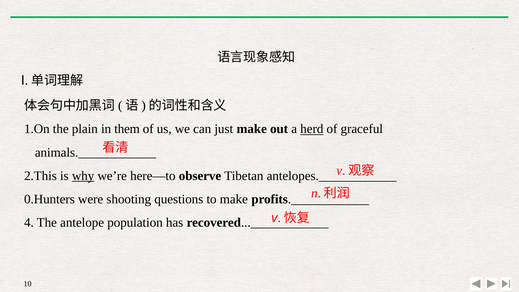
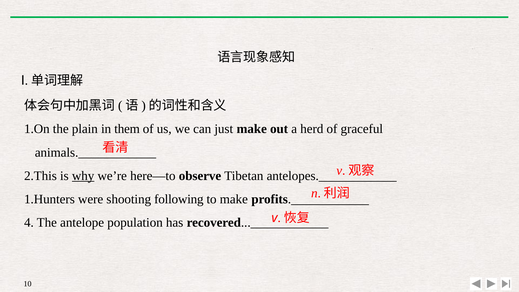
herd underline: present -> none (312, 129)
0.Hunters: 0.Hunters -> 1.Hunters (49, 199)
questions: questions -> following (179, 199)
